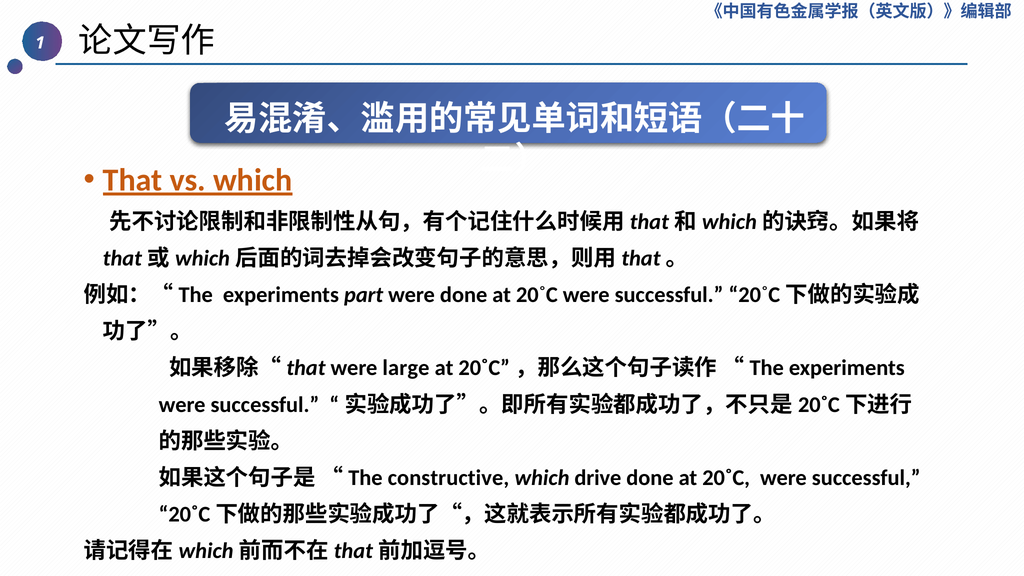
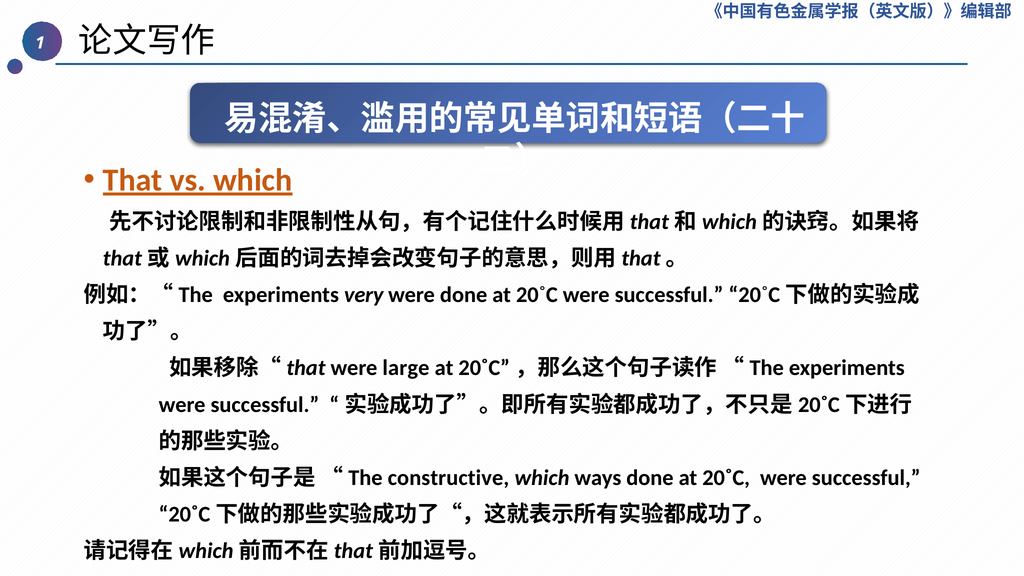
part: part -> very (364, 295)
drive: drive -> ways (598, 478)
